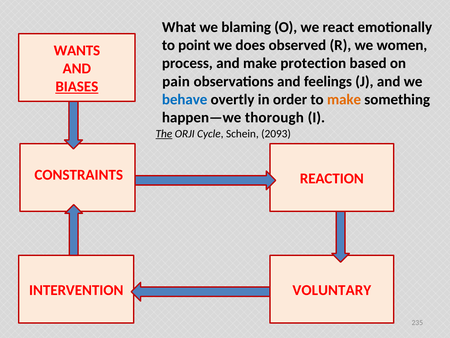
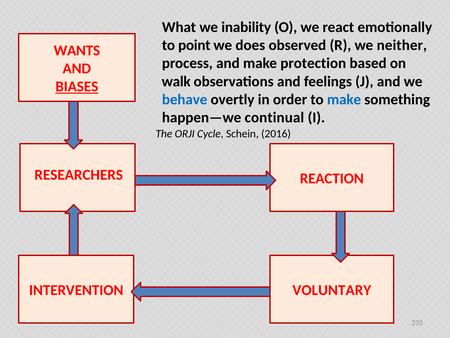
blaming: blaming -> inability (246, 27)
women: women -> neither (402, 45)
pain: pain -> walk (176, 81)
make colour: orange -> blue (344, 99)
thorough: thorough -> continual (274, 117)
The underline: present -> none (164, 133)
2093: 2093 -> 2016 (276, 133)
CONSTRAINTS: CONSTRAINTS -> RESEARCHERS (79, 174)
